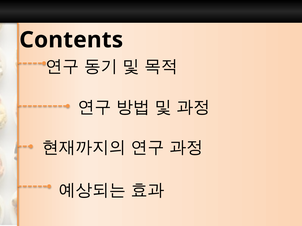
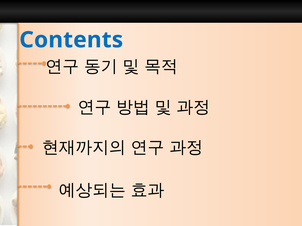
Contents colour: black -> blue (71, 40)
